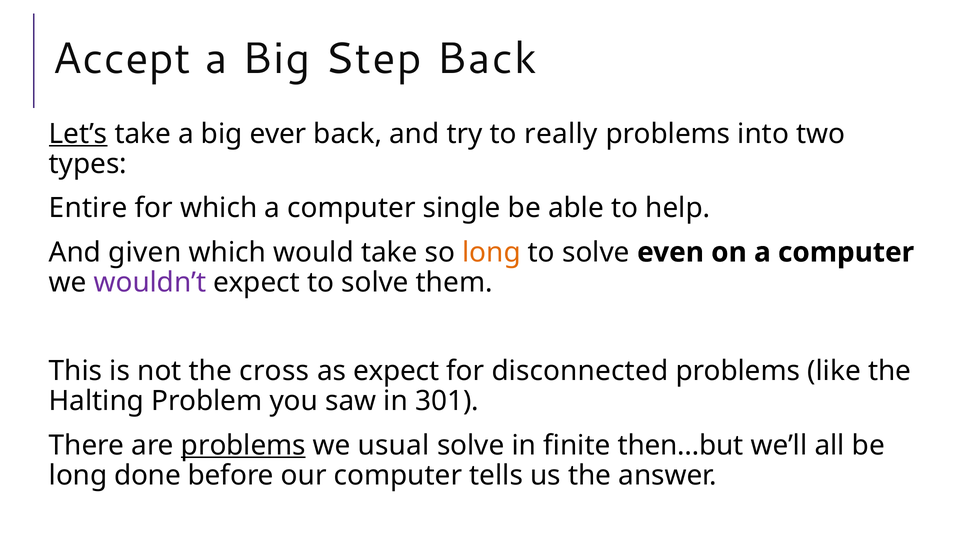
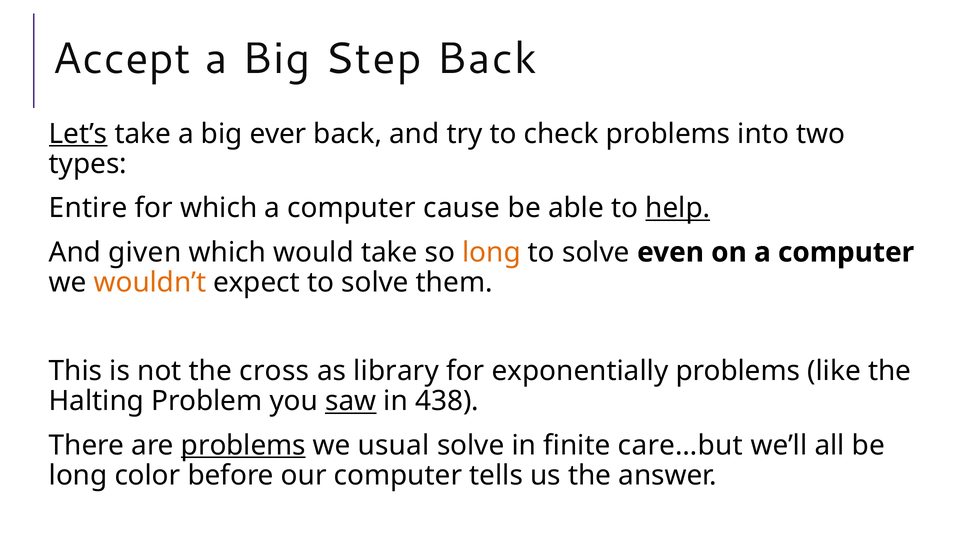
really: really -> check (561, 134)
single: single -> cause (462, 208)
help underline: none -> present (678, 208)
wouldn’t colour: purple -> orange (150, 282)
as expect: expect -> library (396, 370)
disconnected: disconnected -> exponentially (580, 370)
saw underline: none -> present (351, 401)
301: 301 -> 438 (447, 401)
then…but: then…but -> care…but (680, 445)
done: done -> color (147, 475)
